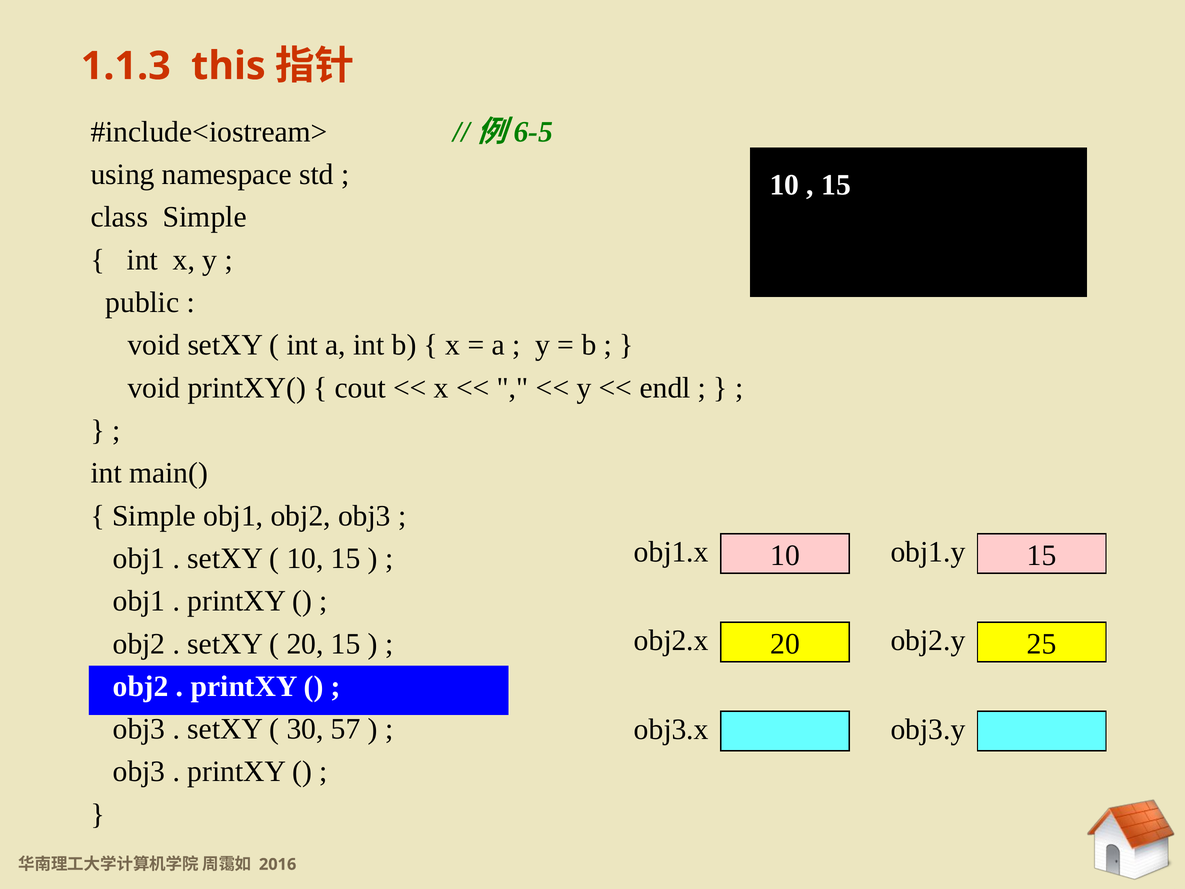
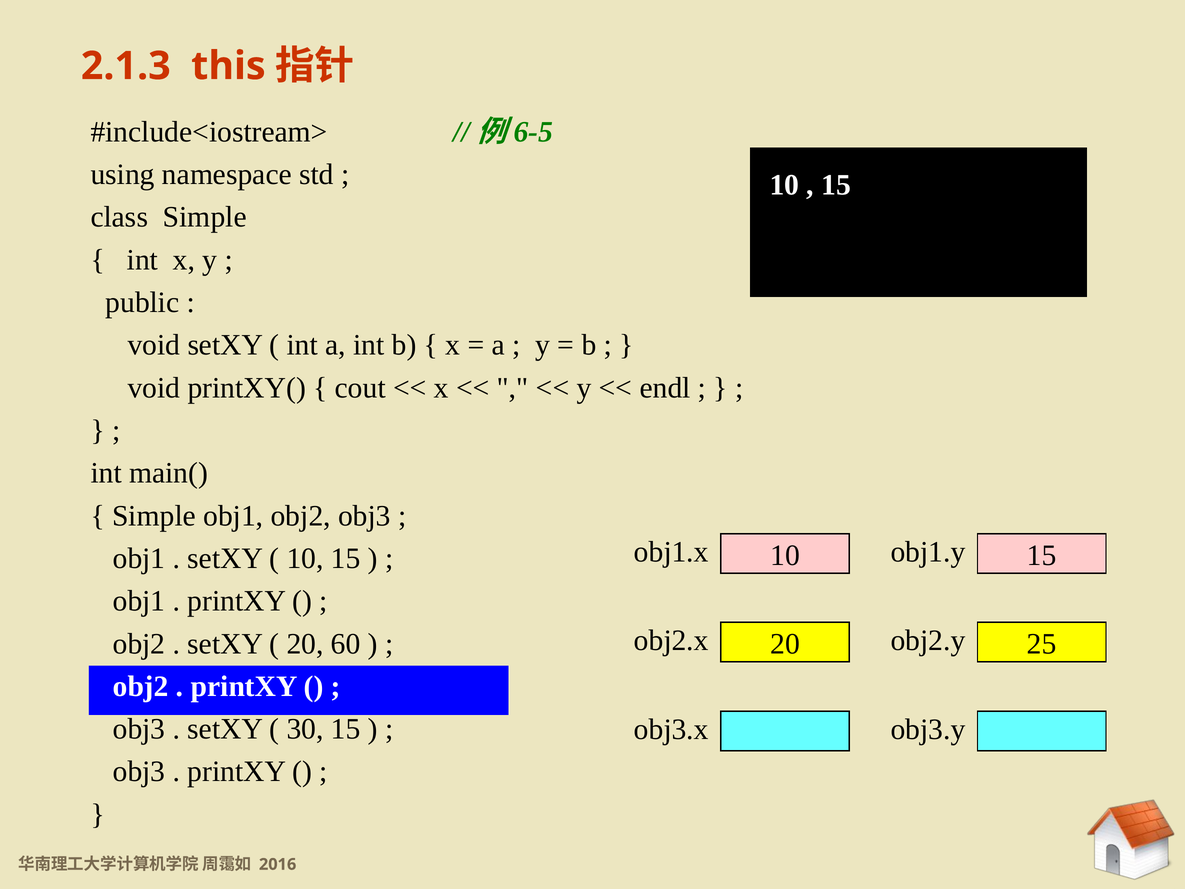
1.1.3: 1.1.3 -> 2.1.3 (126, 66)
20 15: 15 -> 60 (346, 644)
30 57: 57 -> 15 (346, 729)
